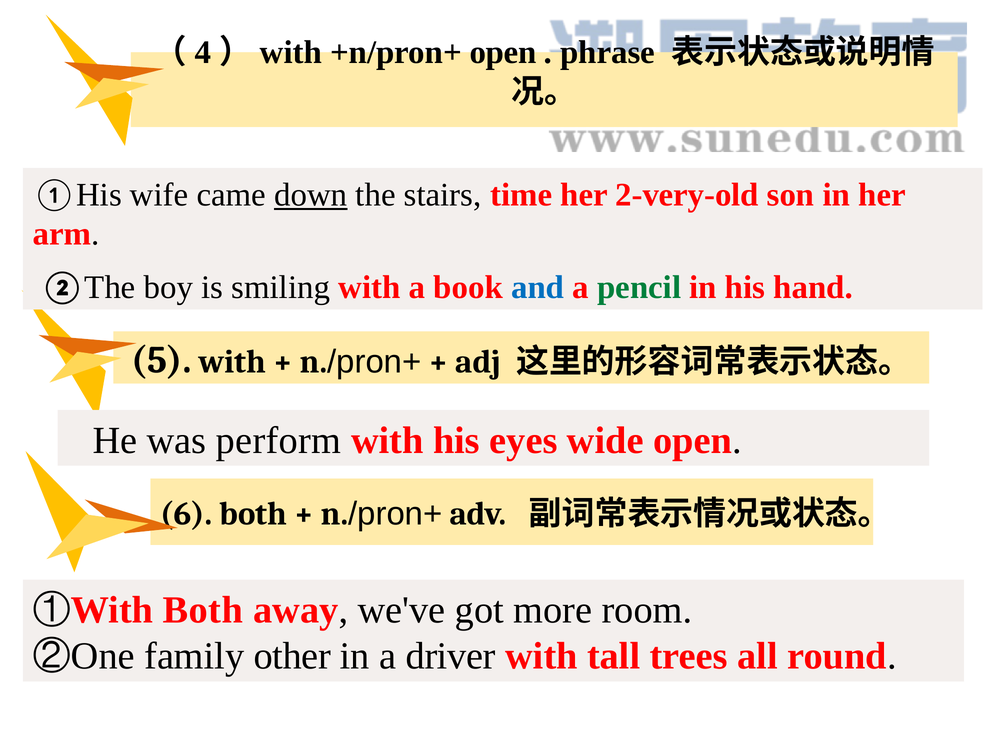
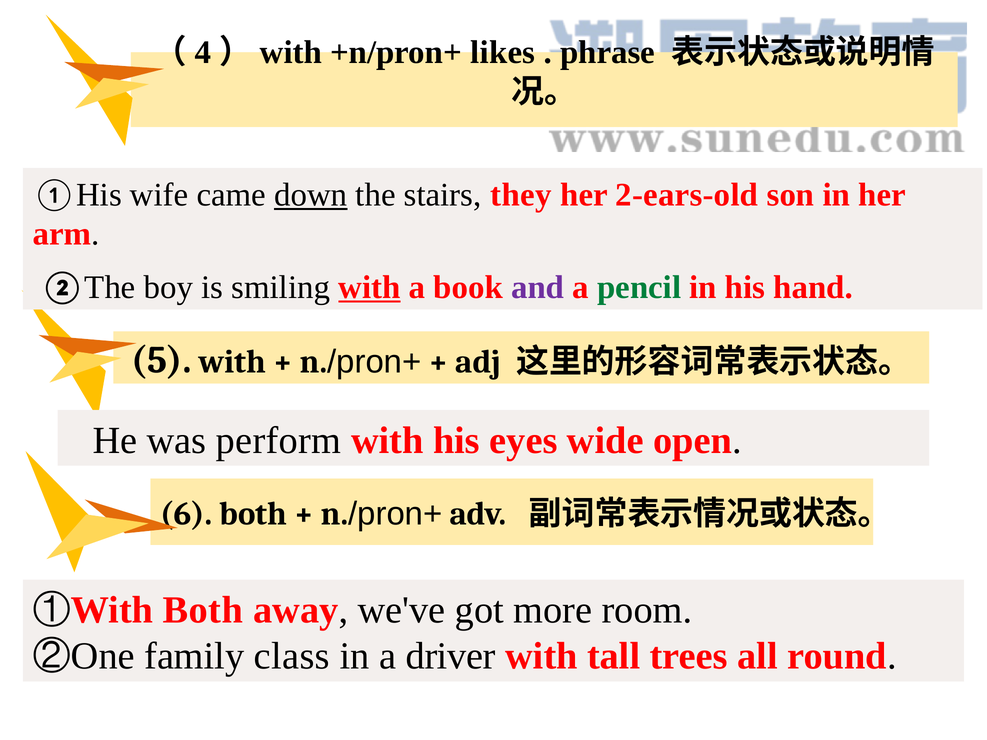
+n/pron+ open: open -> likes (503, 52)
time: time -> they (521, 195)
2-very-old: 2-very-old -> 2-ears-old (687, 195)
with underline: none -> present (370, 287)
and colour: blue -> purple (538, 287)
other: other -> class (292, 657)
